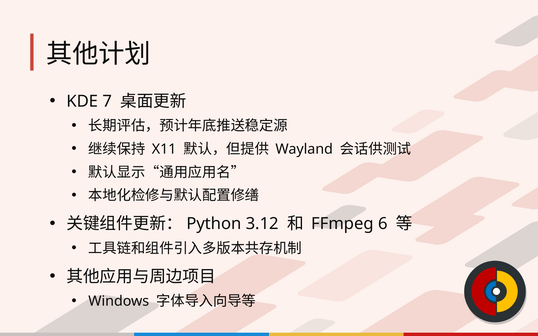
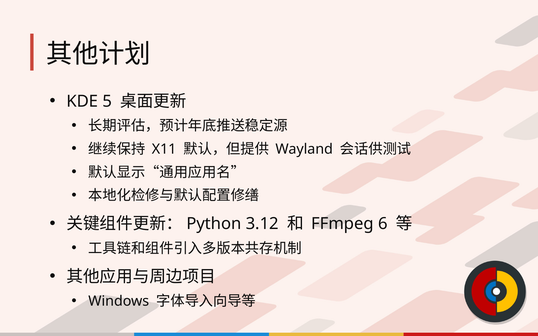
7: 7 -> 5 (107, 101)
